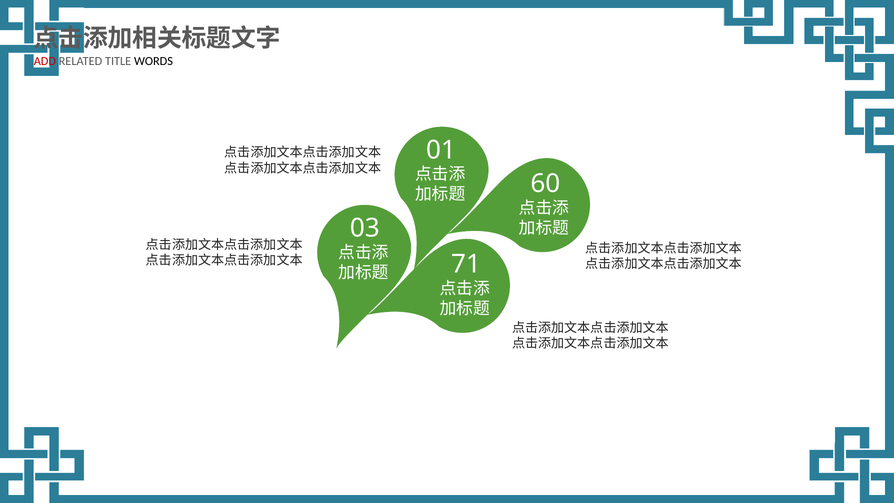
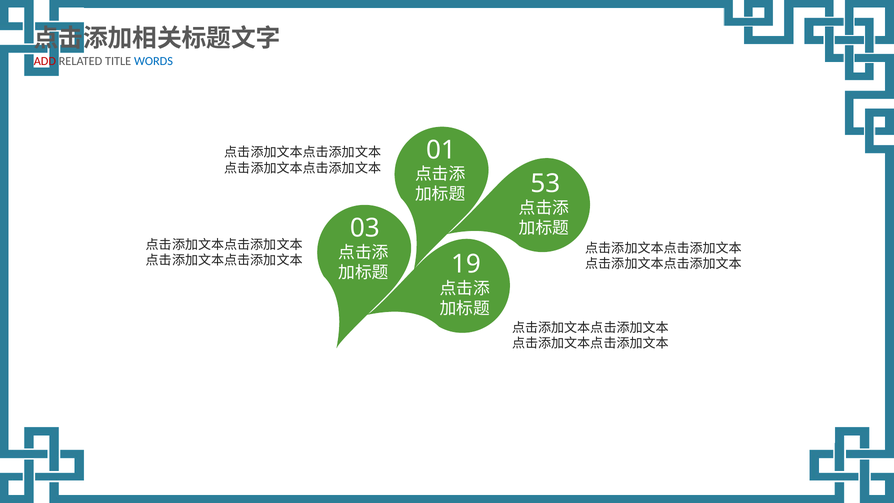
WORDS colour: black -> blue (153, 61)
60: 60 -> 53 (545, 184)
71: 71 -> 19 (466, 264)
